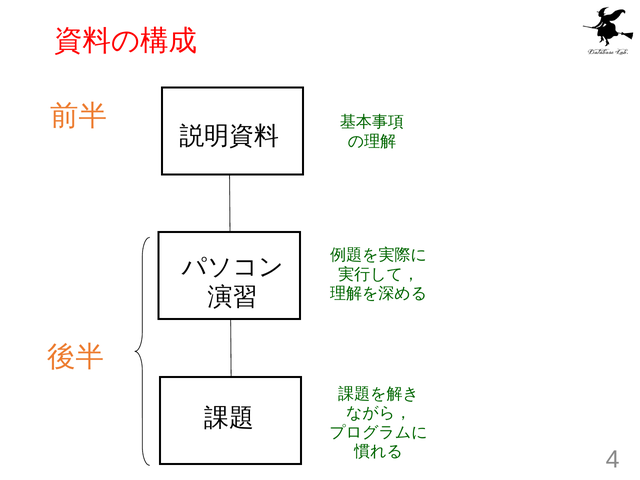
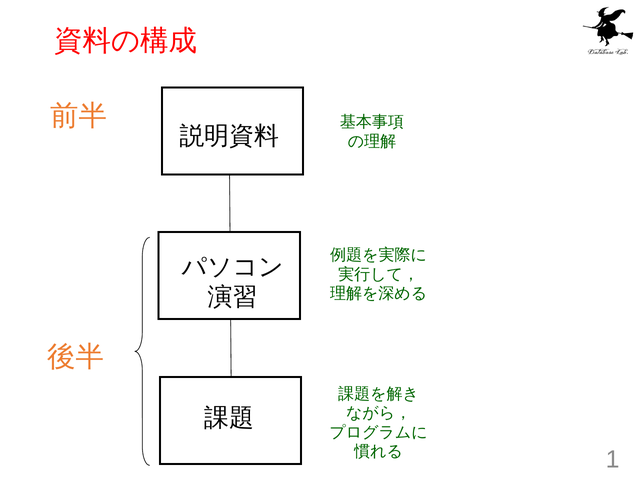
4: 4 -> 1 (613, 459)
